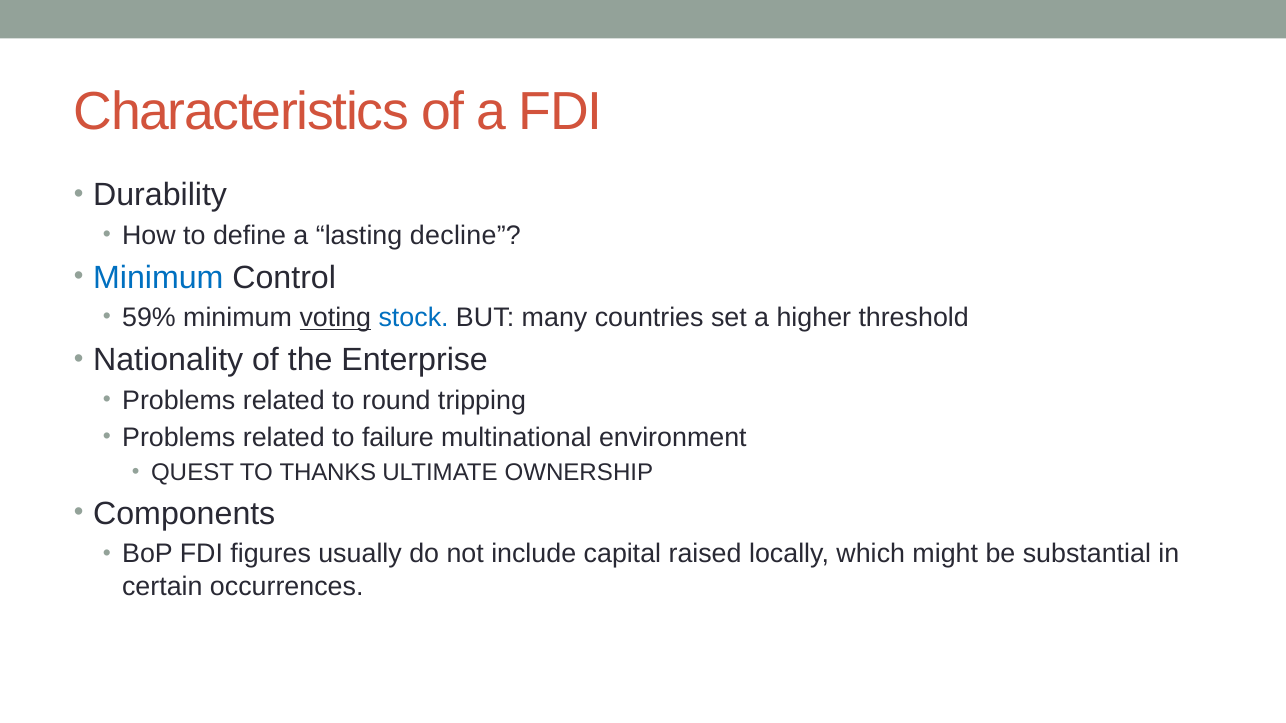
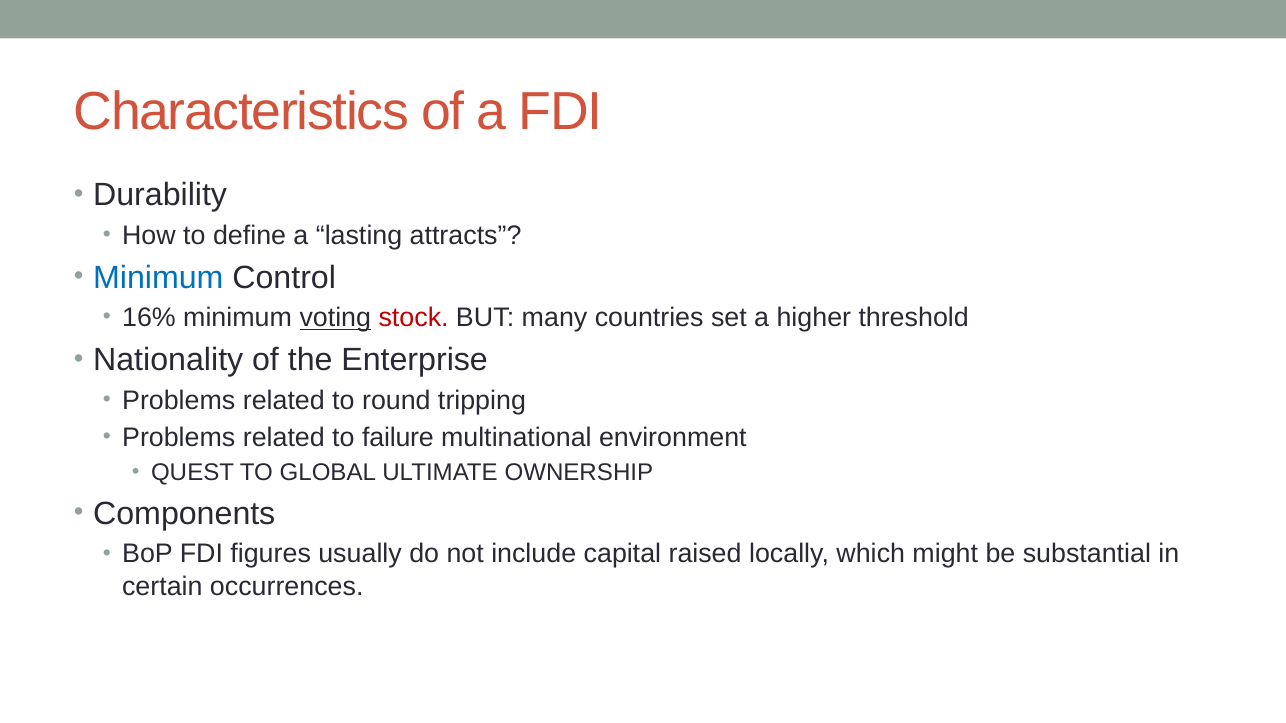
decline: decline -> attracts (466, 236)
59%: 59% -> 16% (149, 318)
stock colour: blue -> red (414, 318)
THANKS: THANKS -> GLOBAL (328, 473)
